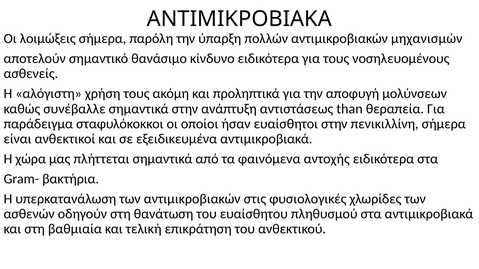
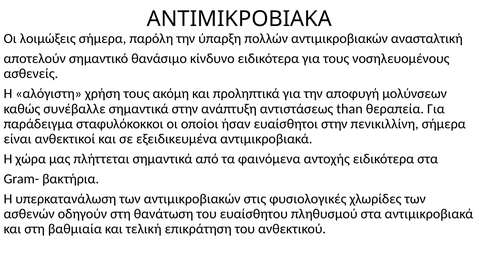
μηχανισμών: μηχανισμών -> ανασταλτική (427, 39)
